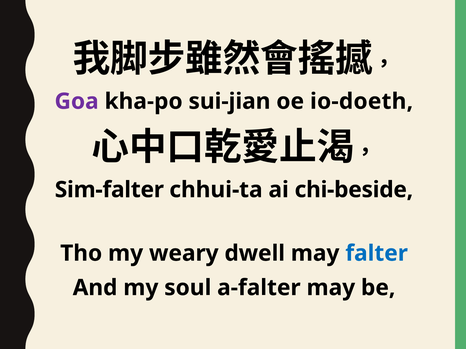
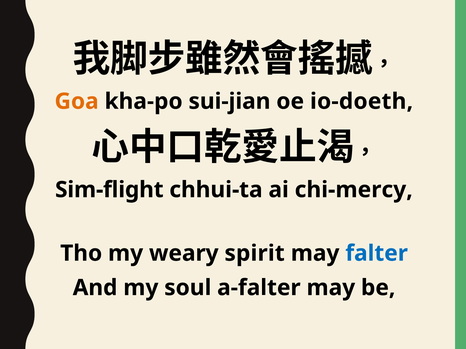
Goa colour: purple -> orange (77, 101)
Sim-falter: Sim-falter -> Sim-flight (109, 190)
chi-beside: chi-beside -> chi-mercy (354, 190)
dwell: dwell -> spirit (255, 254)
